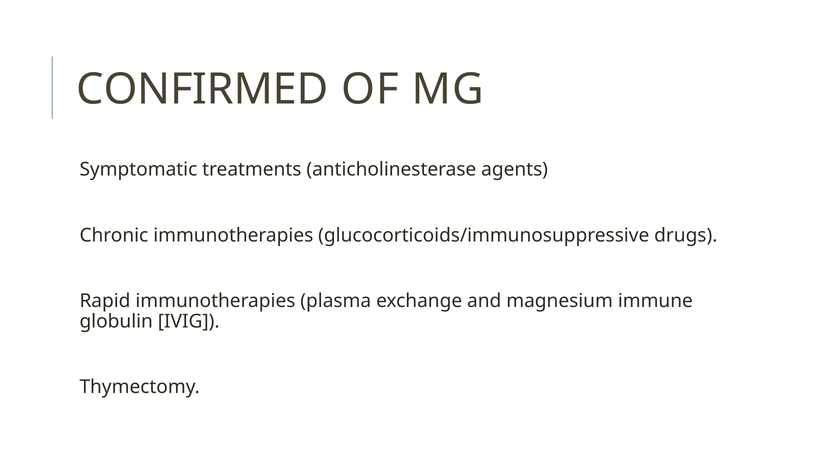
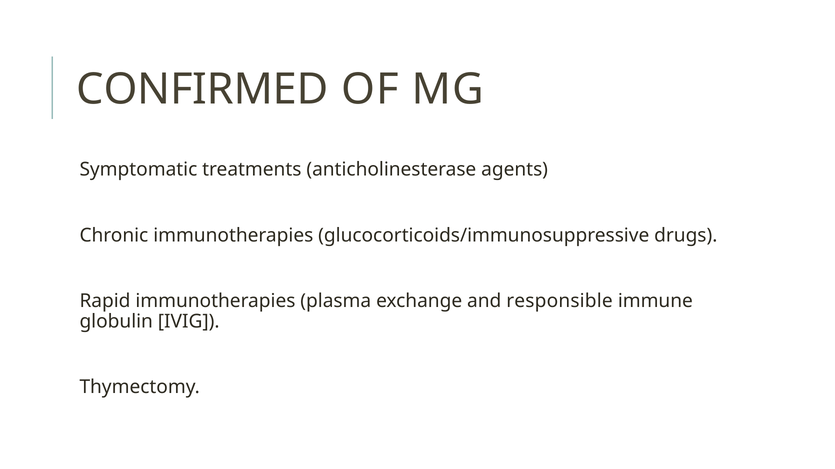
magnesium: magnesium -> responsible (560, 301)
